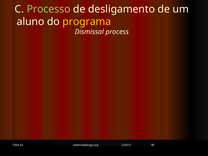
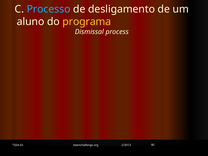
Processo colour: light green -> light blue (49, 9)
